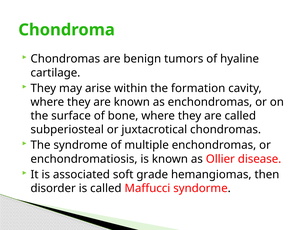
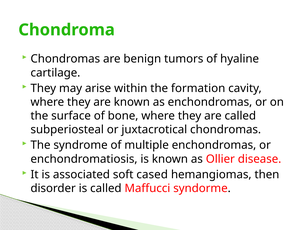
grade: grade -> cased (152, 174)
